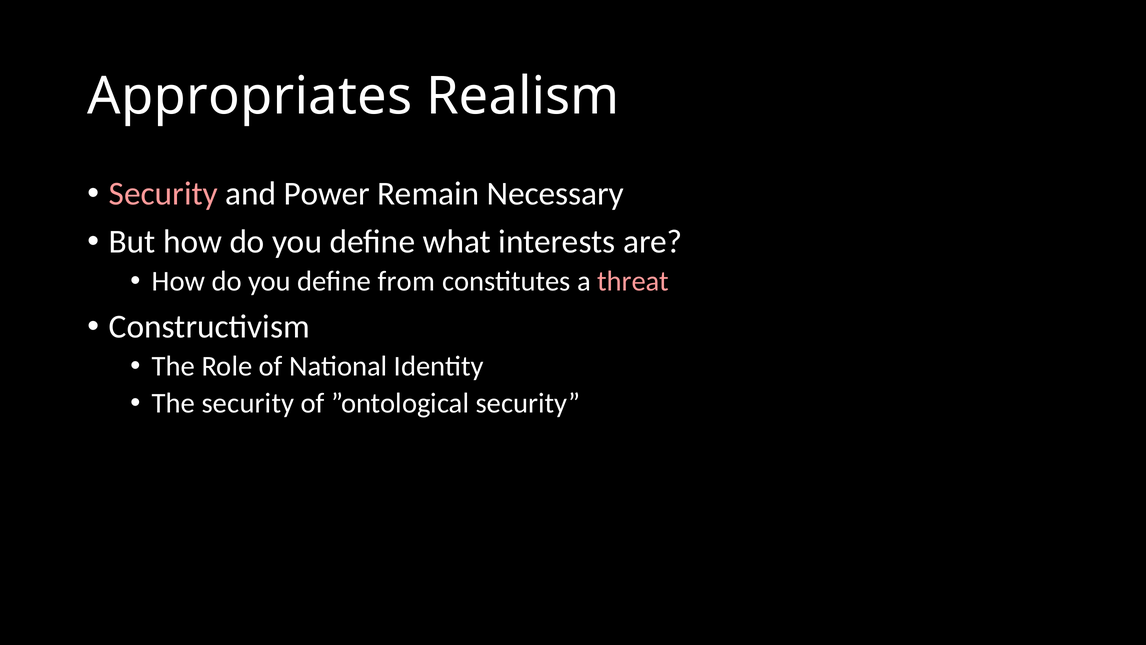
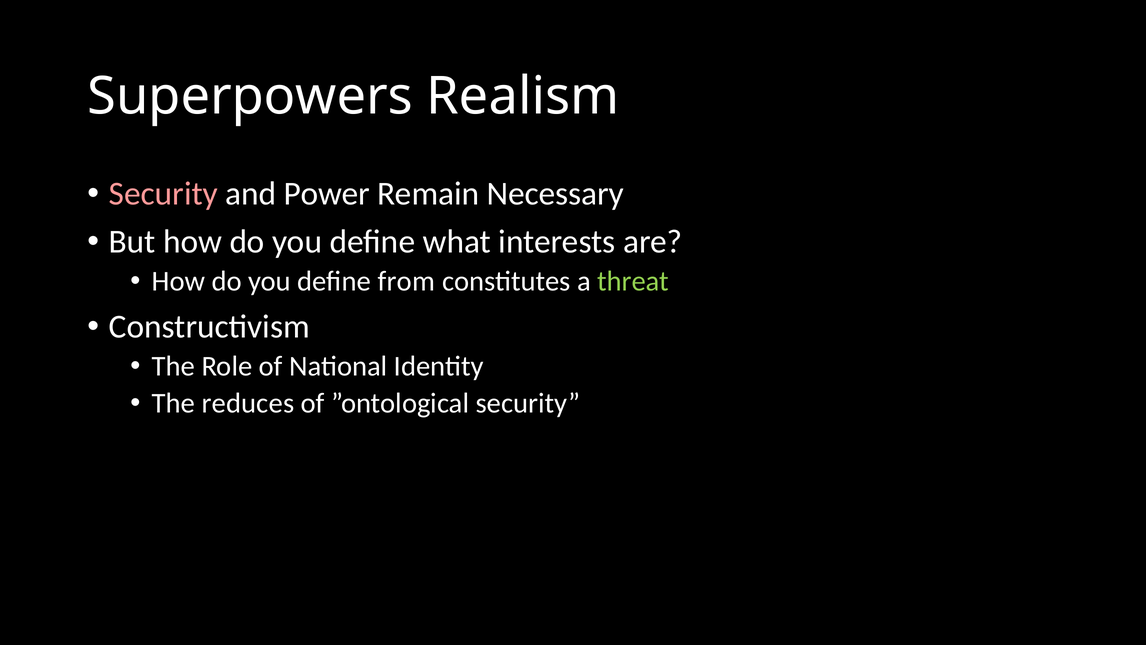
Appropriates: Appropriates -> Superpowers (250, 96)
threat colour: pink -> light green (633, 281)
The security: security -> reduces (248, 403)
